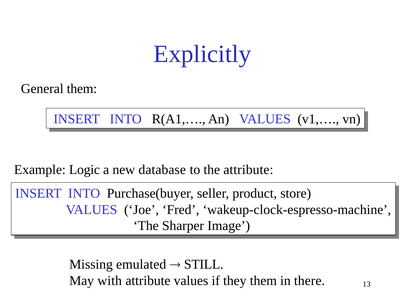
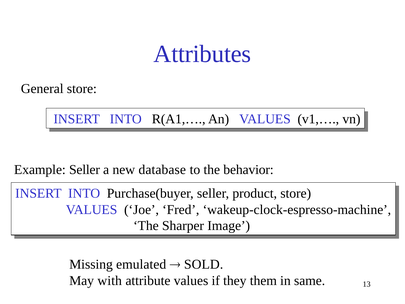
Explicitly: Explicitly -> Attributes (202, 54)
General them: them -> store (82, 89)
Example Logic: Logic -> Seller (85, 170)
the attribute: attribute -> behavior (249, 170)
STILL: STILL -> SOLD (204, 264)
there: there -> same (310, 280)
